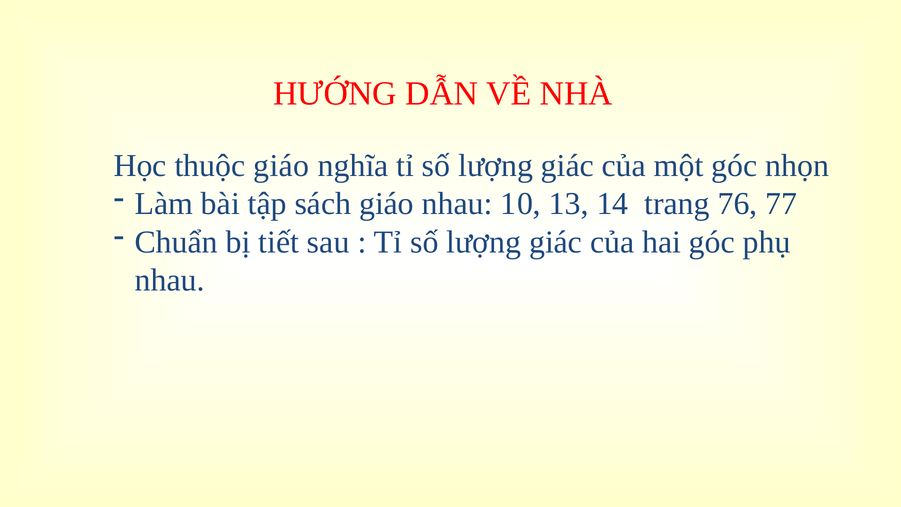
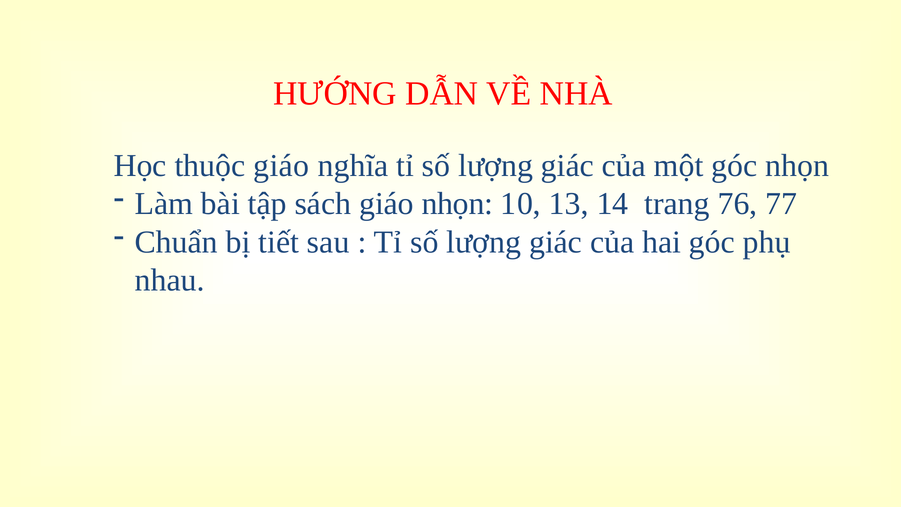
giáo nhau: nhau -> nhọn (457, 204)
